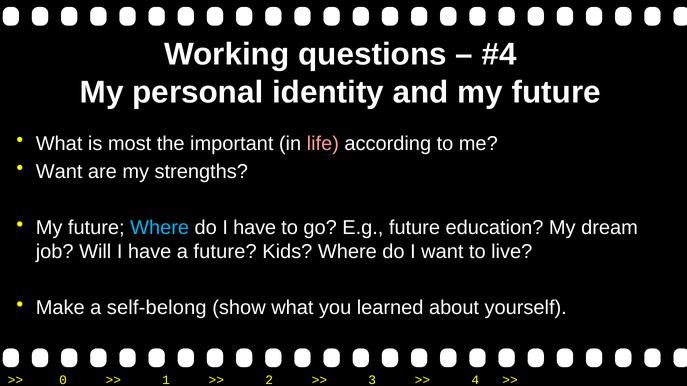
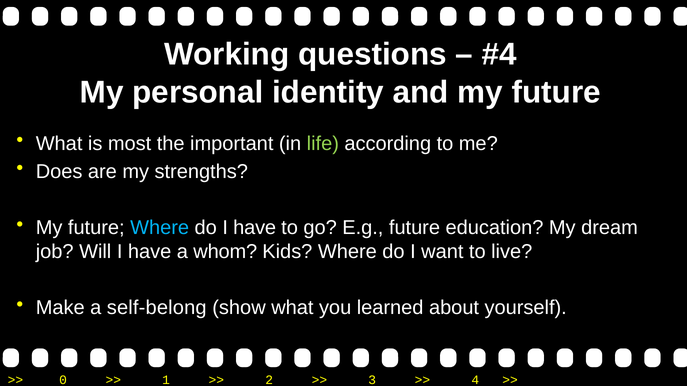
life colour: pink -> light green (323, 144)
Want: Want -> Does (59, 172)
a future: future -> whom (225, 252)
